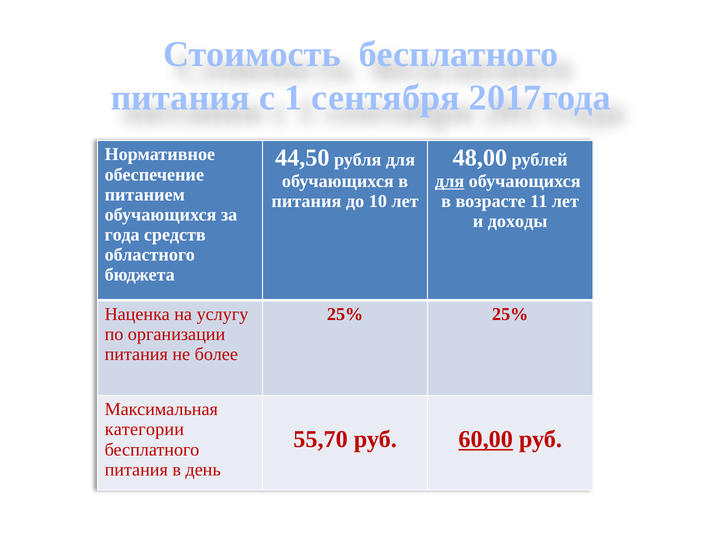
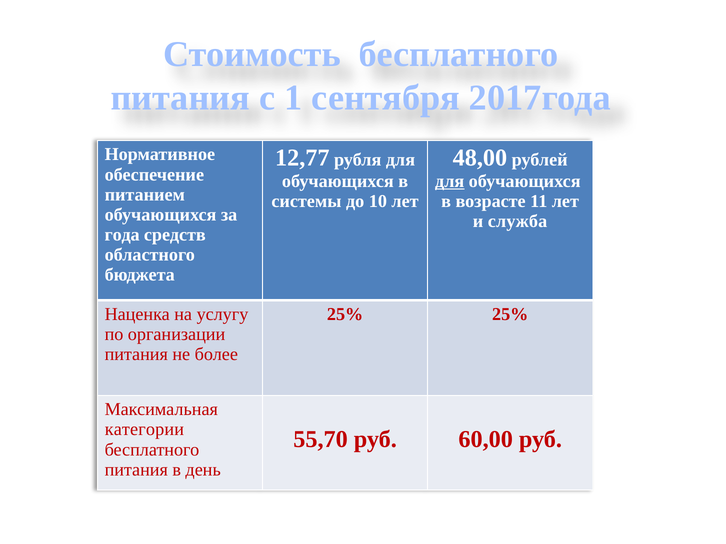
44,50: 44,50 -> 12,77 (302, 158)
питания: питания -> системы (306, 201)
доходы: доходы -> служба (518, 222)
60,00 underline: present -> none (486, 440)
